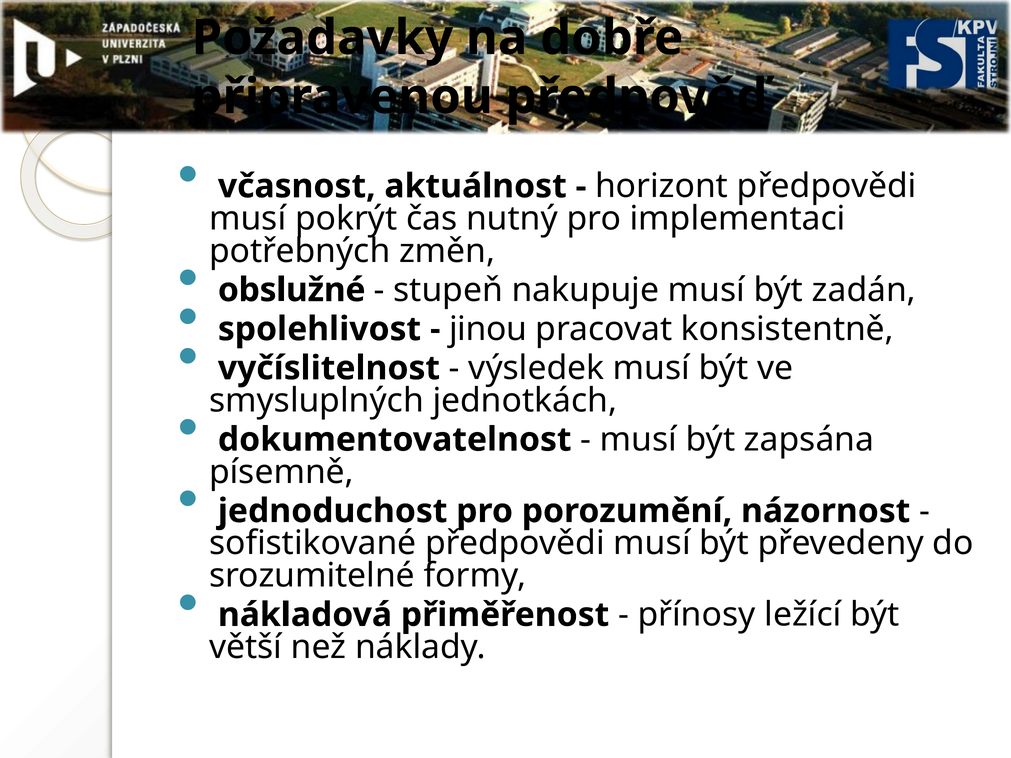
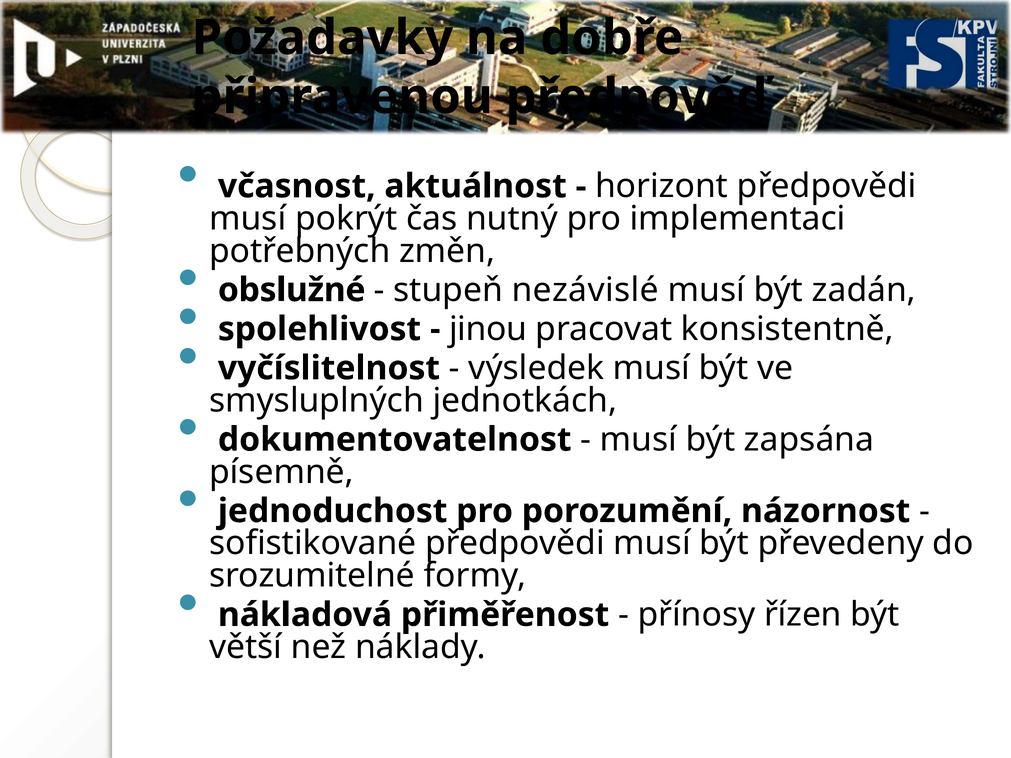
nakupuje: nakupuje -> nezávislé (585, 290)
ležící: ležící -> řízen (803, 615)
